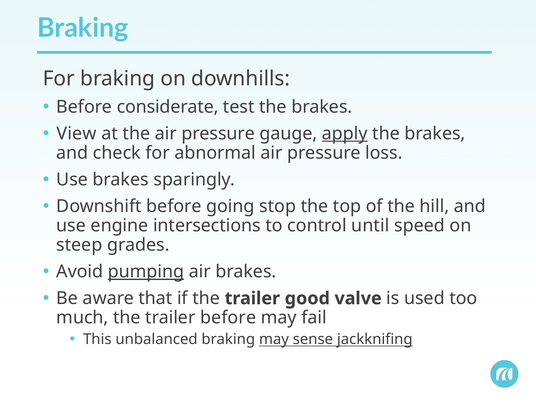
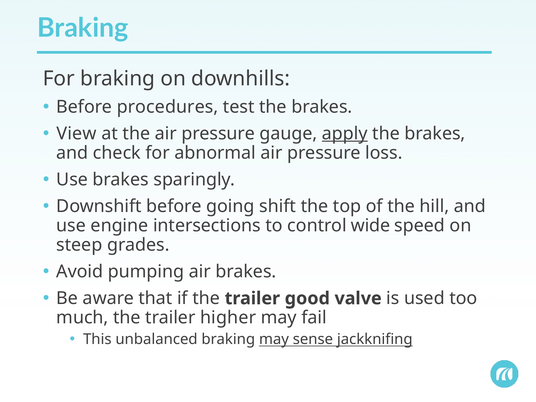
considerate: considerate -> procedures (168, 107)
stop: stop -> shift (278, 206)
until: until -> wide (371, 226)
pumping underline: present -> none (146, 272)
trailer before: before -> higher (228, 318)
